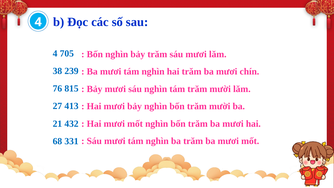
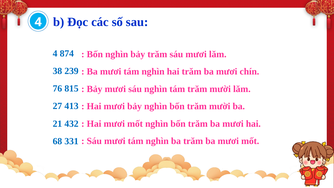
705: 705 -> 874 (67, 53)
